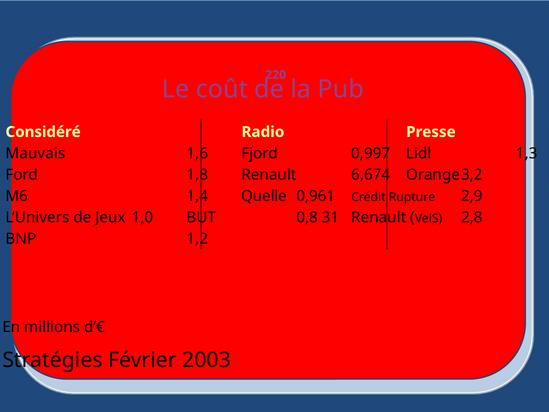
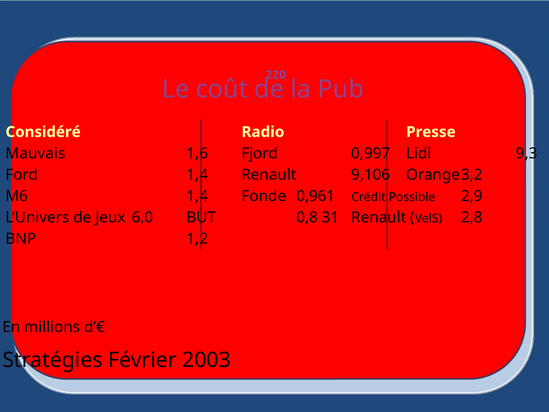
1,3: 1,3 -> 9,3 (527, 153)
Ford 1,8: 1,8 -> 1,4 (197, 175)
6,674: 6,674 -> 9,106 (371, 175)
Quelle: Quelle -> Fonde (264, 196)
Rupture: Rupture -> Possible (412, 197)
1,0: 1,0 -> 6,0 (142, 217)
